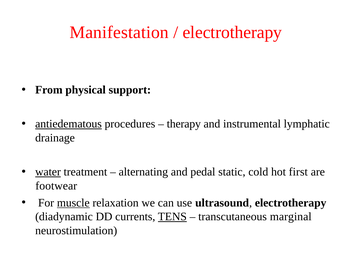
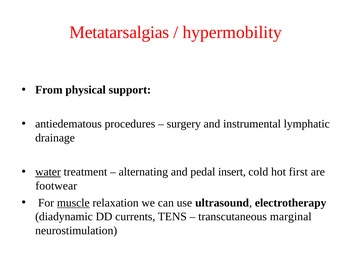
Manifestation: Manifestation -> Metatarsalgias (119, 32)
electrotherapy: electrotherapy -> hypermobility (232, 32)
antiedematous underline: present -> none (68, 124)
therapy: therapy -> surgery (184, 124)
static: static -> insert (232, 172)
TENS underline: present -> none (172, 216)
